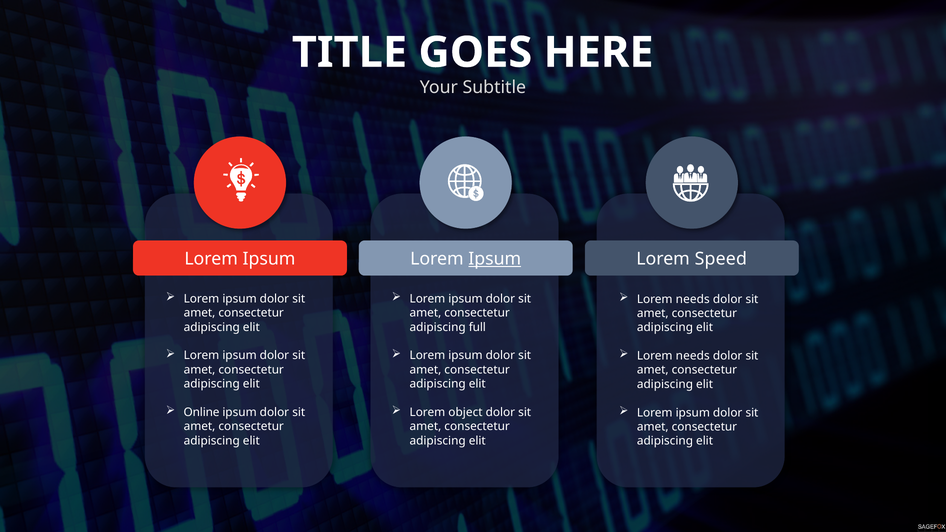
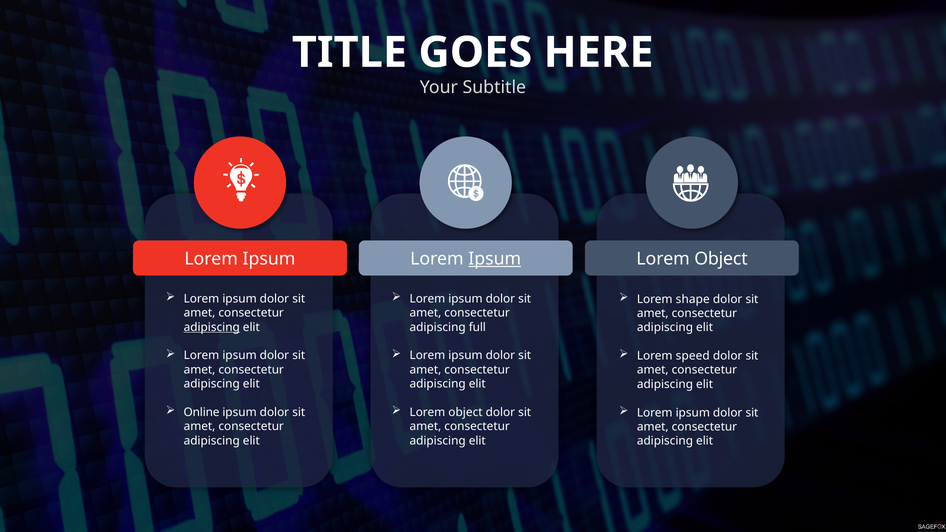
Speed: Speed -> Object (721, 259)
needs: needs -> shape (693, 299)
adipiscing underline: none -> present (212, 327)
needs: needs -> speed (693, 356)
